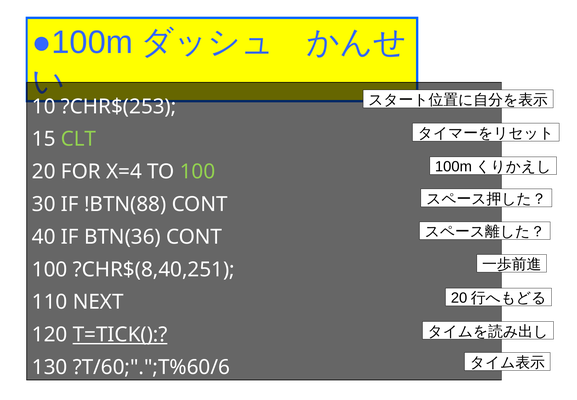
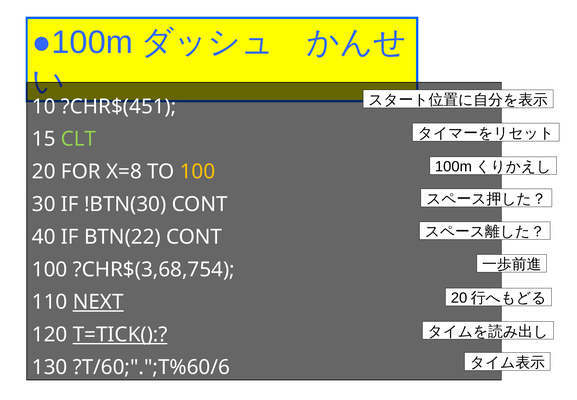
?CHR$(253: ?CHR$(253 -> ?CHR$(451 (119, 106)
X=4: X=4 -> X=8 (124, 172)
100 colour: light green -> yellow (198, 172)
!BTN(88: !BTN(88 -> !BTN(30 (125, 204)
BTN(36: BTN(36 -> BTN(22 (122, 237)
?CHR$(8,40,251: ?CHR$(8,40,251 -> ?CHR$(3,68,754 (154, 269)
NEXT underline: none -> present (98, 302)
